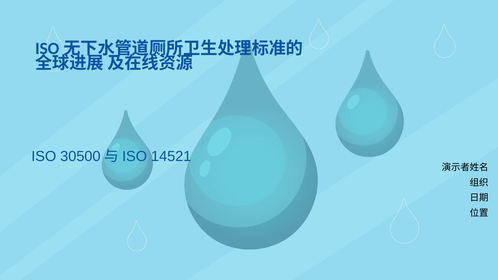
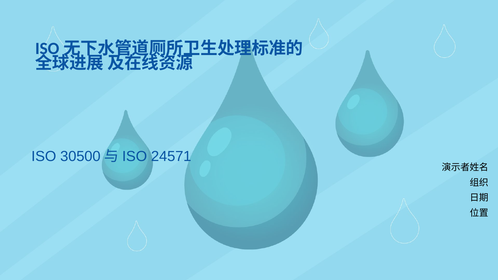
14521: 14521 -> 24571 (171, 156)
